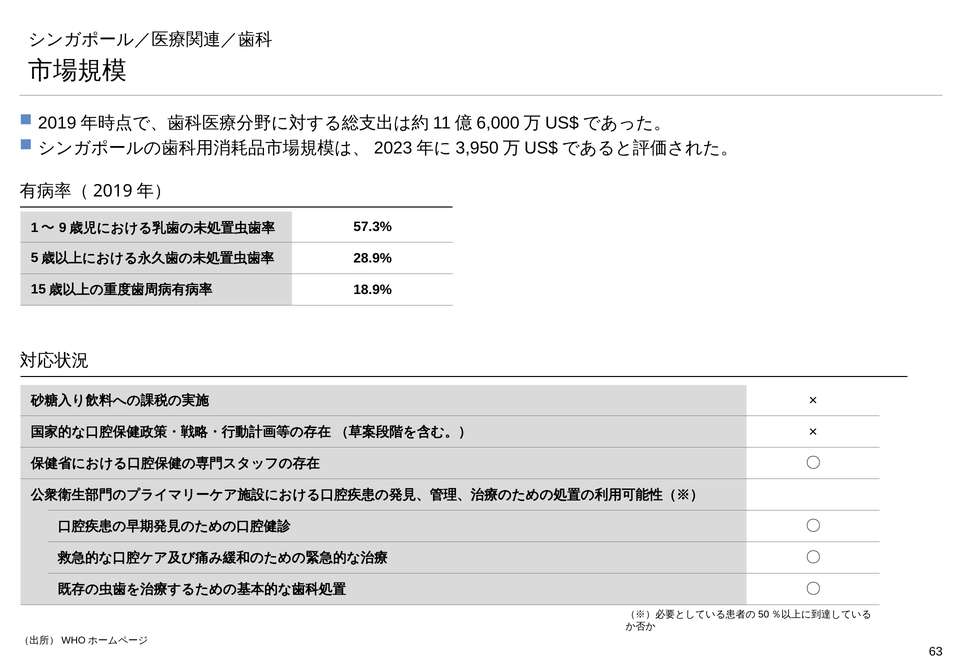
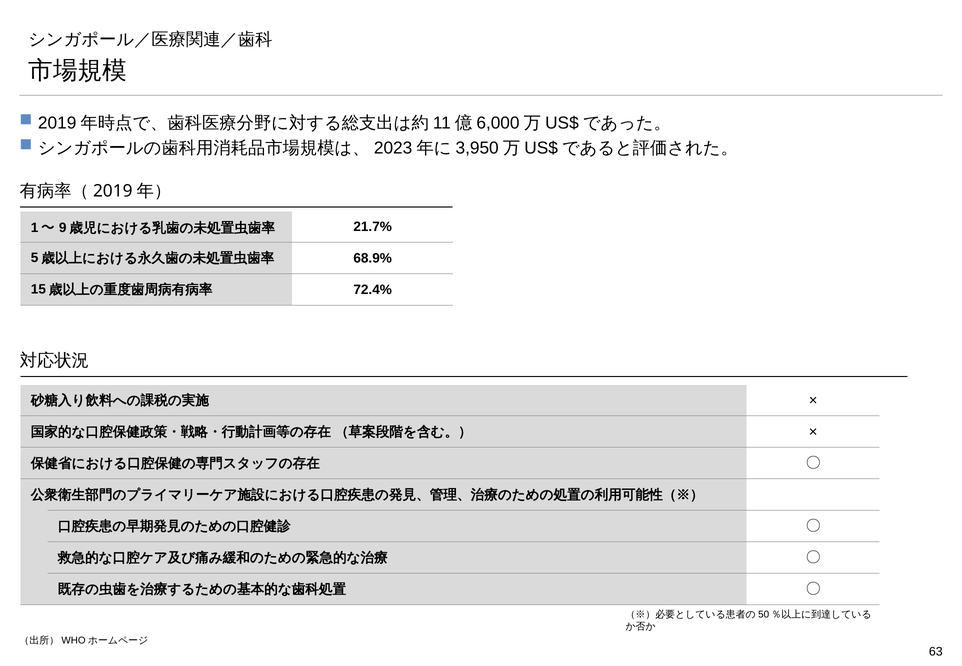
57.3%: 57.3% -> 21.7% (373, 227)
28.9%: 28.9% -> 68.9% (373, 258)
18.9%: 18.9% -> 72.4% (373, 290)
